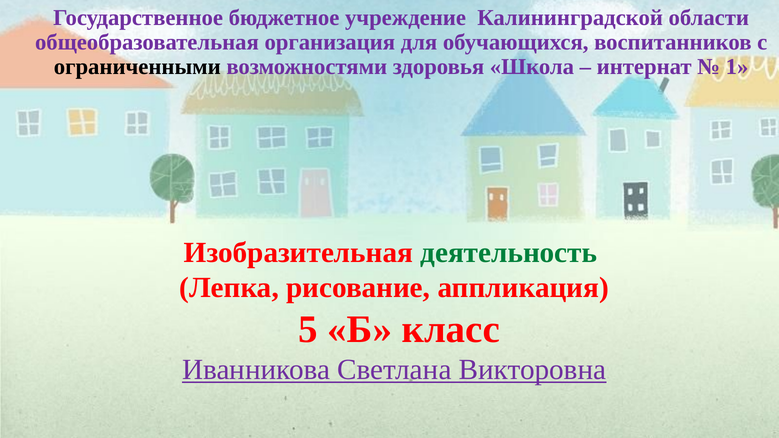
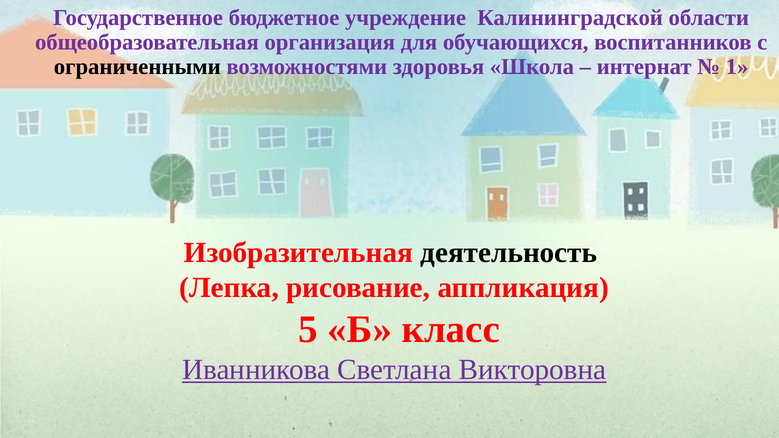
деятельность colour: green -> black (509, 253)
